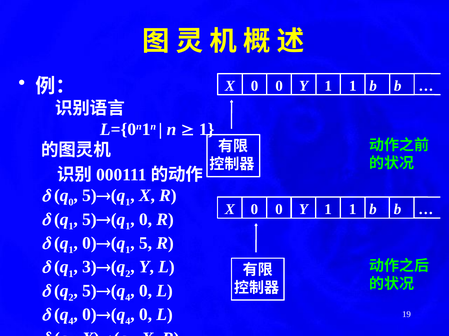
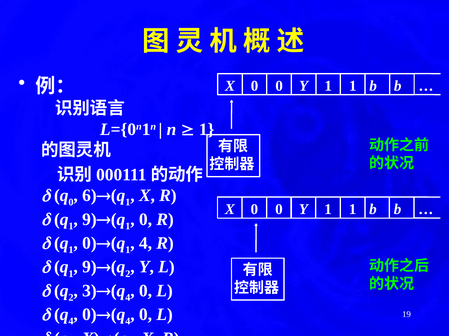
5: 5 -> 6 (89, 196)
5: 5 -> 9 (89, 220)
5: 5 -> 4 (145, 244)
3: 3 -> 9 (89, 268)
5: 5 -> 3 (89, 291)
